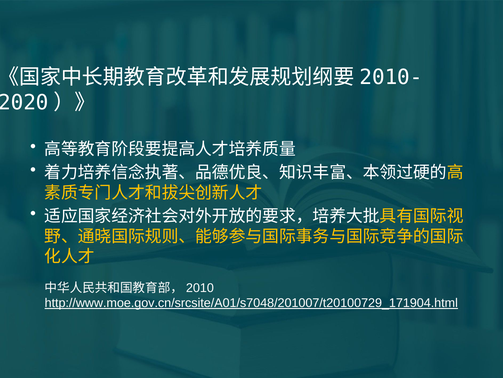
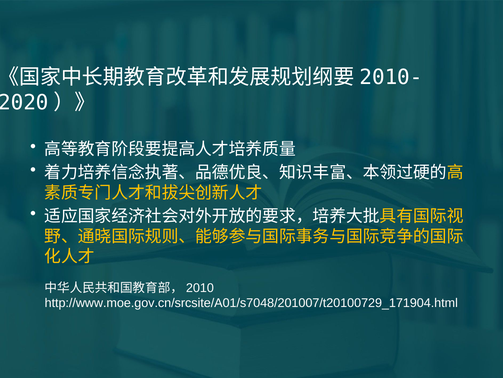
http://www.moe.gov.cn/srcsite/A01/s7048/201007/t20100729_171904.html underline: present -> none (251, 303)
